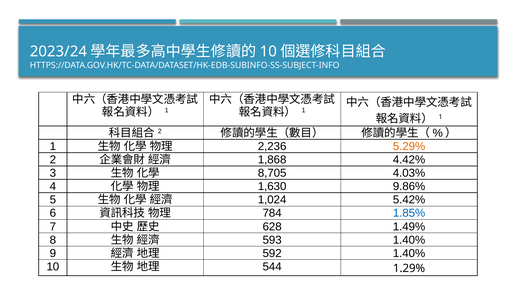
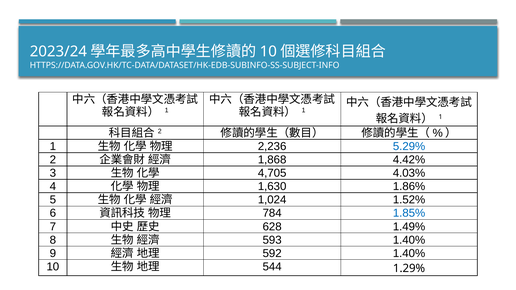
5.29% colour: orange -> blue (409, 147)
8,705: 8,705 -> 4,705 (272, 173)
9.86%: 9.86% -> 1.86% (409, 187)
5.42%: 5.42% -> 1.52% (409, 200)
